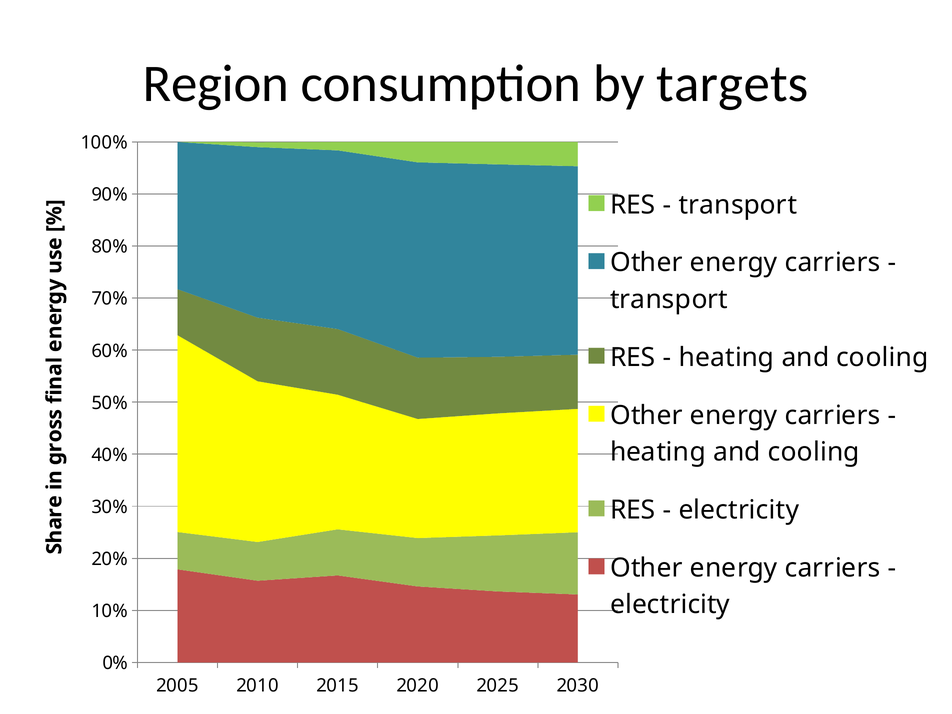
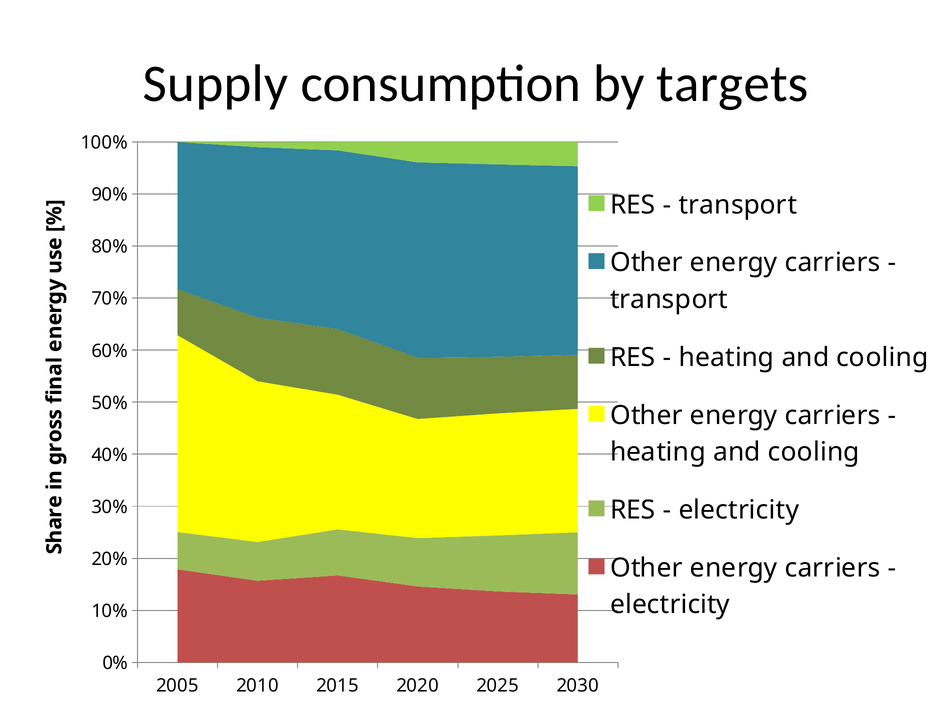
Region: Region -> Supply (215, 84)
